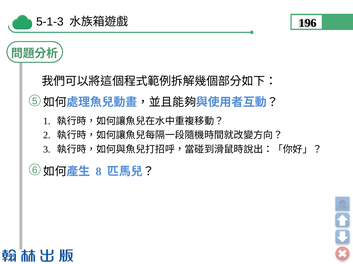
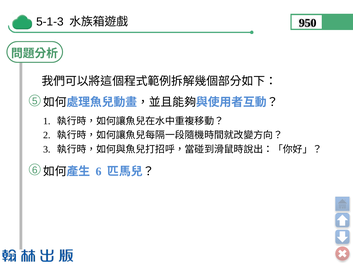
196: 196 -> 950 (308, 23)
8: 8 -> 6 (99, 172)
